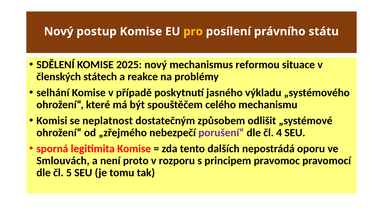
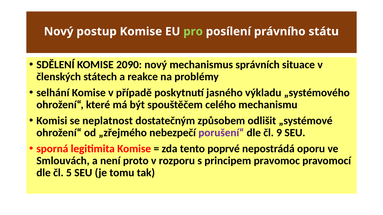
pro colour: yellow -> light green (193, 32)
2025: 2025 -> 2090 (129, 65)
reformou: reformou -> správních (258, 65)
4: 4 -> 9 (279, 133)
dalších: dalších -> poprvé (224, 149)
